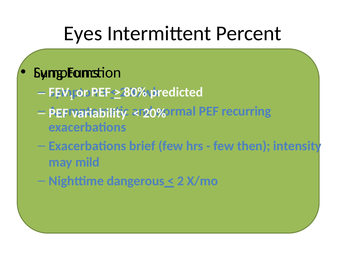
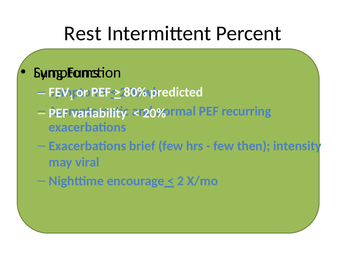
Eyes: Eyes -> Rest (83, 33)
mild: mild -> viral (87, 162)
dangerous: dangerous -> encourage (136, 181)
